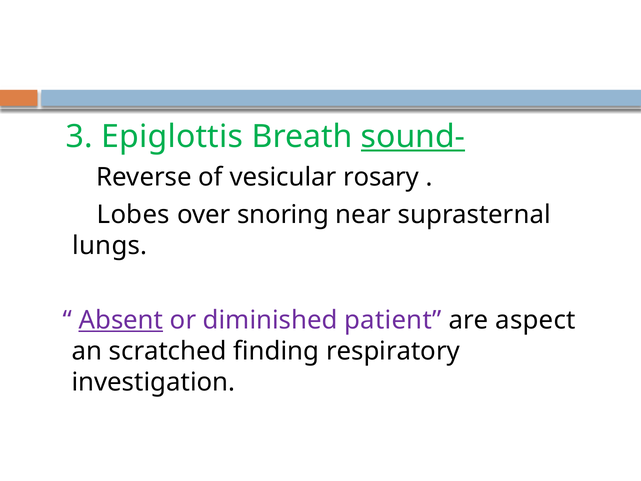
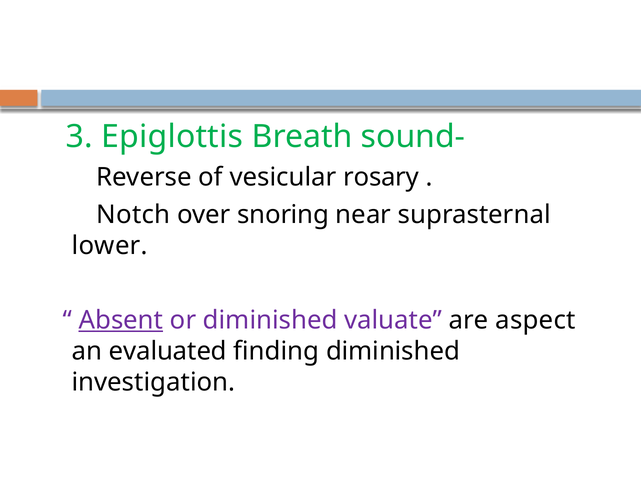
sound- underline: present -> none (413, 137)
Lobes: Lobes -> Notch (133, 215)
lungs: lungs -> lower (110, 246)
patient: patient -> valuate (393, 320)
scratched: scratched -> evaluated (168, 351)
finding respiratory: respiratory -> diminished (393, 351)
